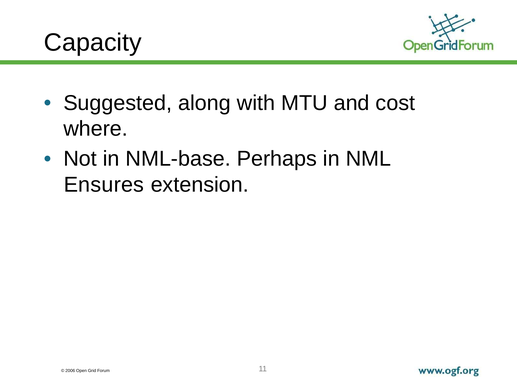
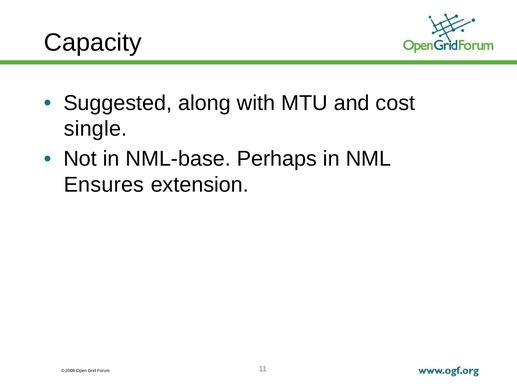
where: where -> single (95, 129)
